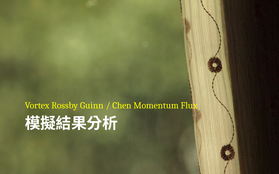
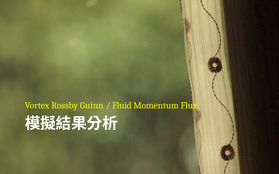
Chen: Chen -> Fluid (122, 106)
